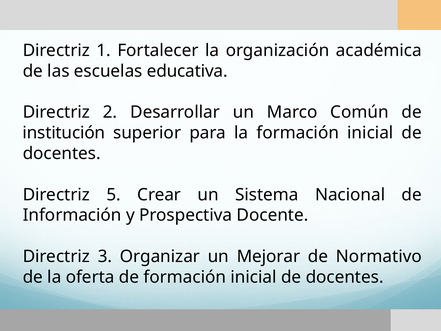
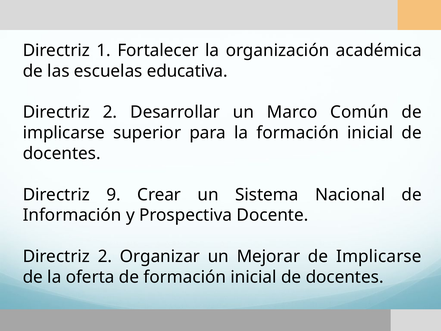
institución: institución -> implicarse (64, 133)
5: 5 -> 9 (114, 195)
3: 3 -> 2 (105, 256)
Normativo: Normativo -> Implicarse (379, 256)
